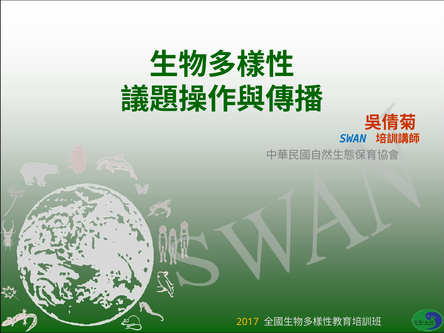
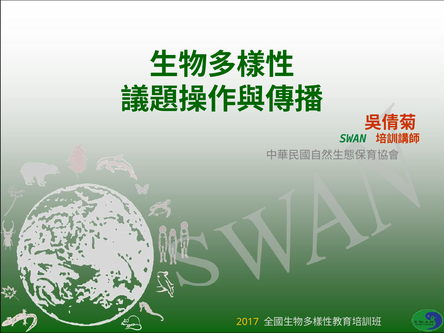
SWAN colour: blue -> green (353, 139)
